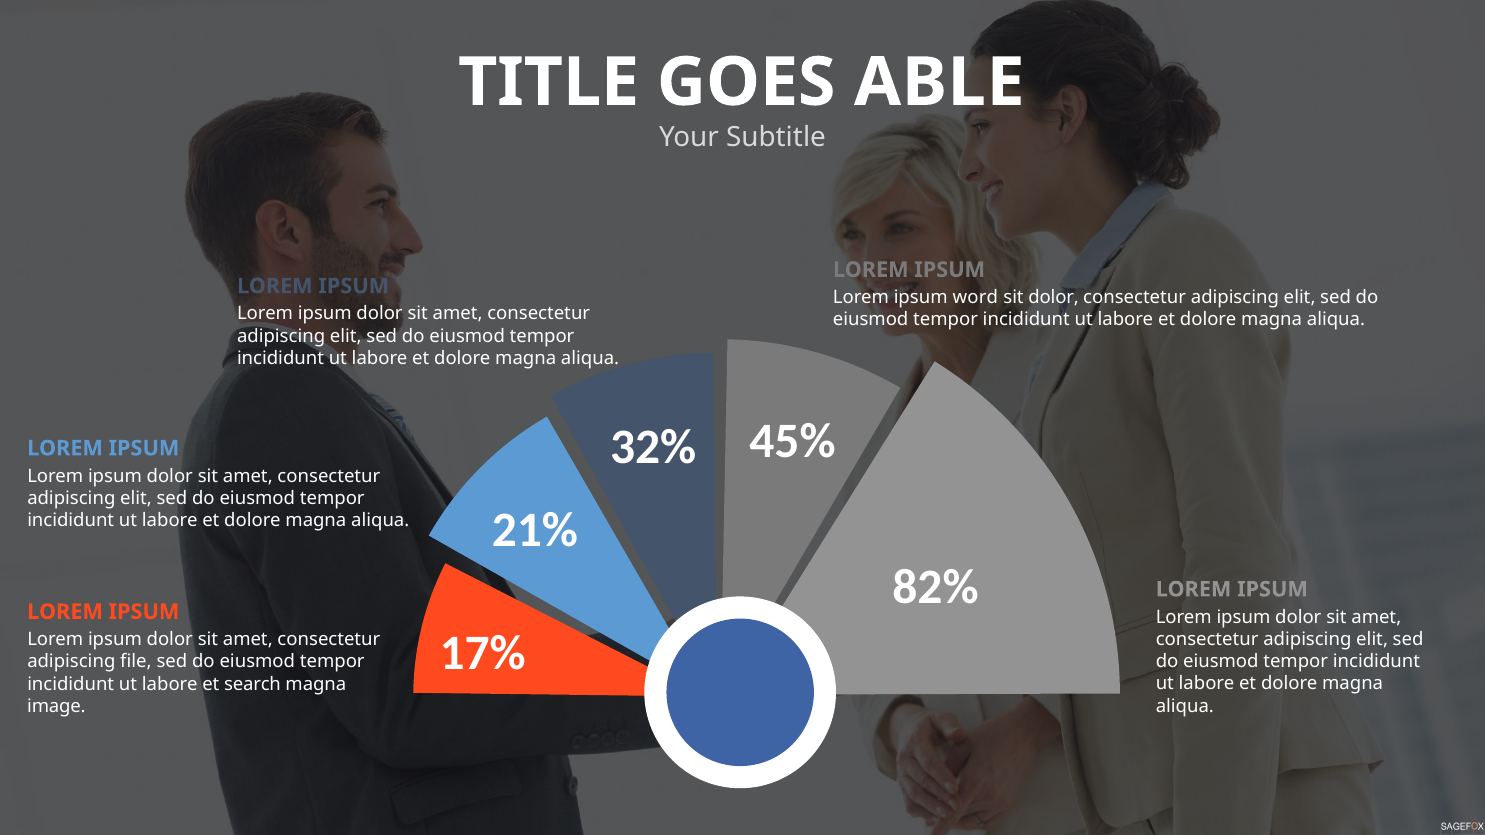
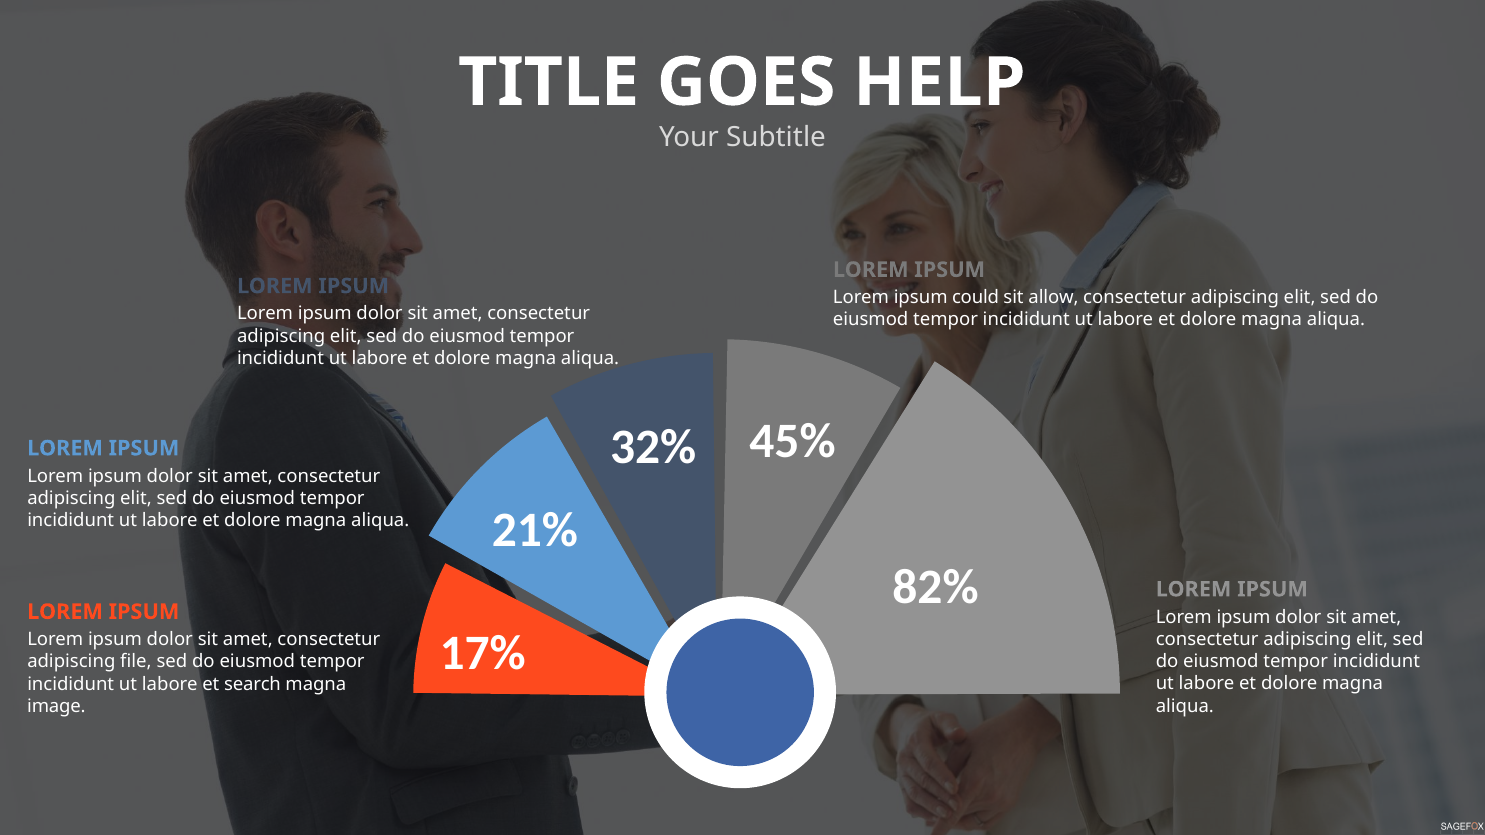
ABLE: ABLE -> HELP (939, 82)
word: word -> could (976, 298)
sit dolor: dolor -> allow (1054, 298)
